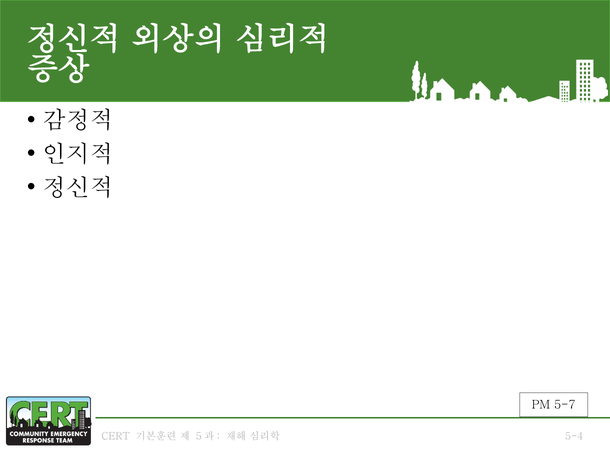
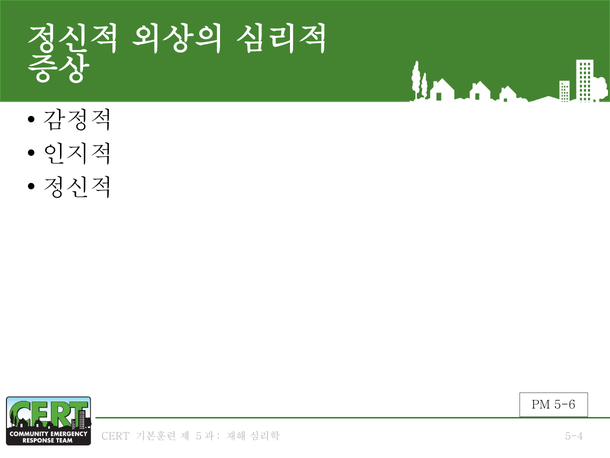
5-7: 5-7 -> 5-6 (565, 404)
